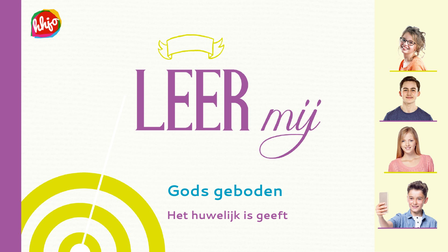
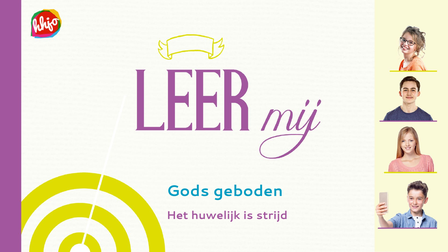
geeft: geeft -> strijd (272, 215)
